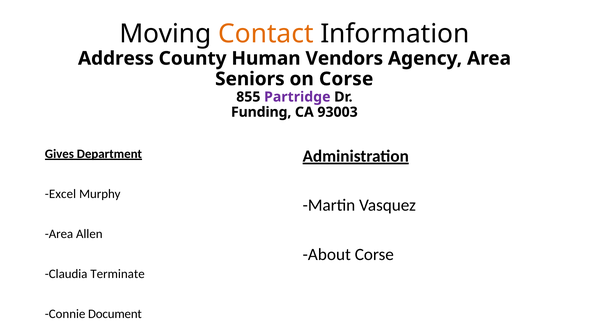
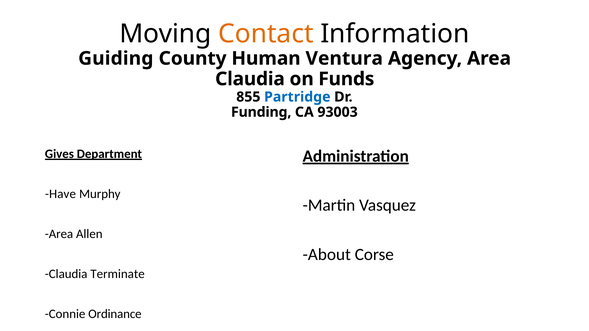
Address: Address -> Guiding (116, 58)
Vendors: Vendors -> Ventura (344, 58)
Seniors: Seniors -> Claudia (250, 79)
on Corse: Corse -> Funds (346, 79)
Partridge colour: purple -> blue (297, 97)
Excel: Excel -> Have (60, 194)
Document: Document -> Ordinance (115, 314)
